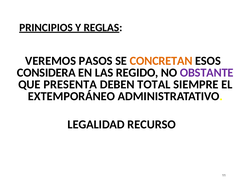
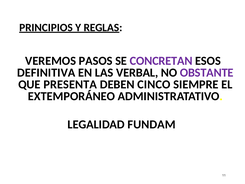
CONCRETAN colour: orange -> purple (161, 61)
CONSIDERA: CONSIDERA -> DEFINITIVA (46, 73)
REGIDO: REGIDO -> VERBAL (137, 73)
TOTAL: TOTAL -> CINCO (154, 84)
RECURSO: RECURSO -> FUNDAM (152, 124)
